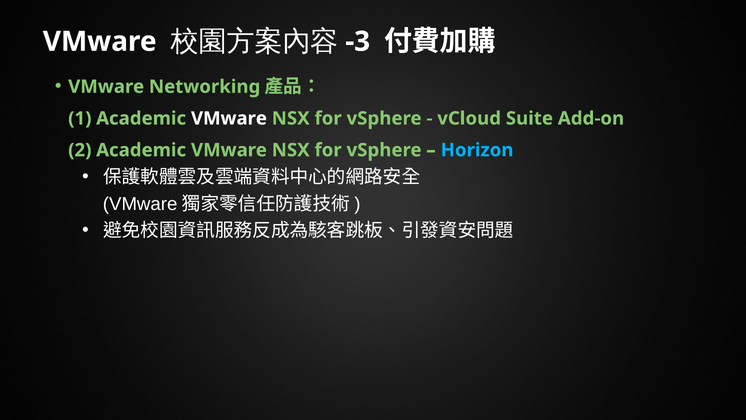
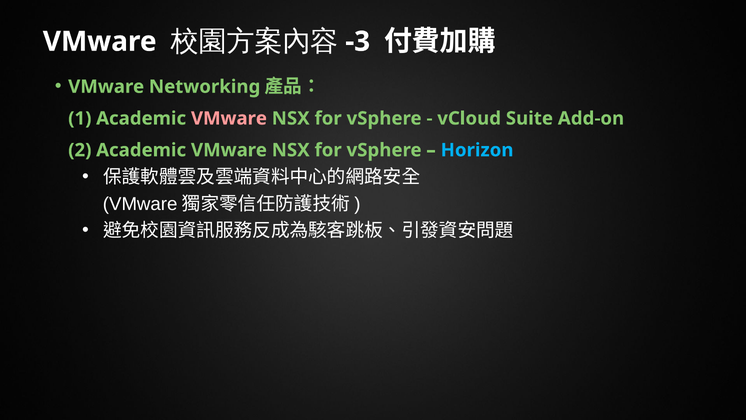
VMware colour: white -> pink (229, 118)
